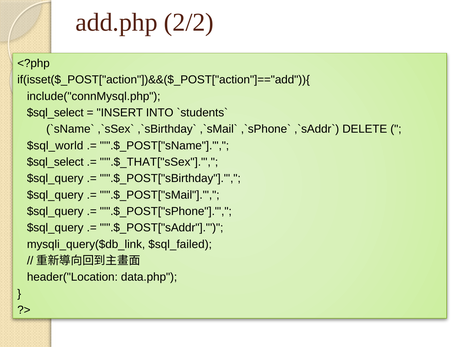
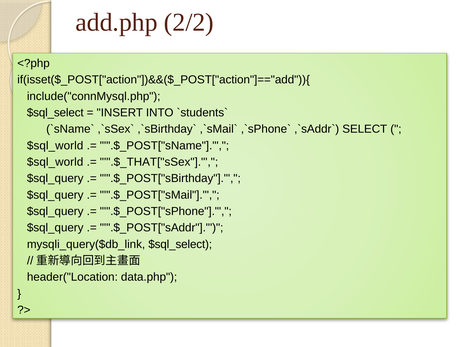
DELETE: DELETE -> SELECT (365, 129)
$sql_select: $sql_select -> $sql_world (55, 162)
mysqli_query($db_link $sql_failed: $sql_failed -> $sql_select (180, 244)
